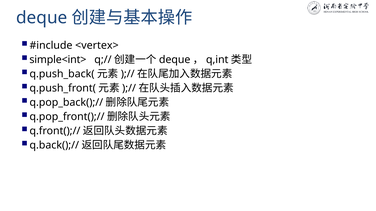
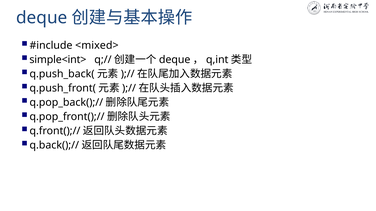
<vertex>: <vertex> -> <mixed> (97, 45)
